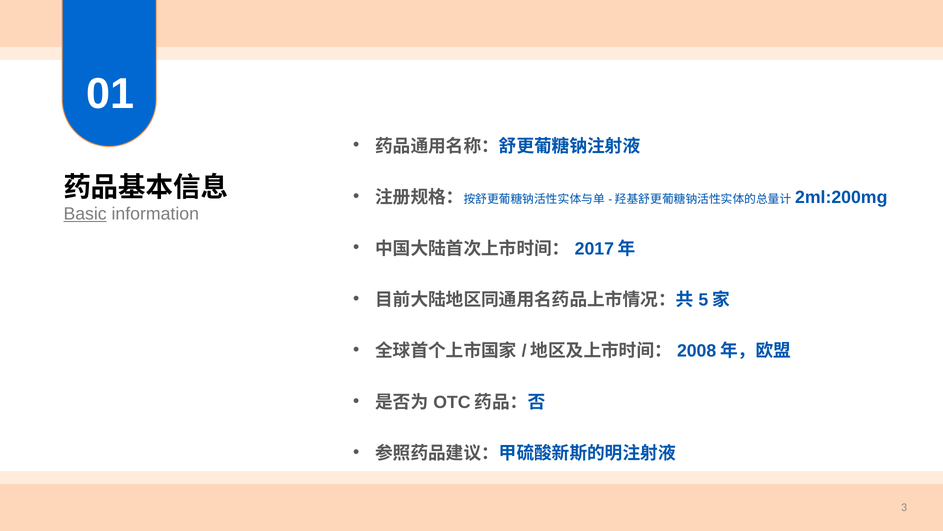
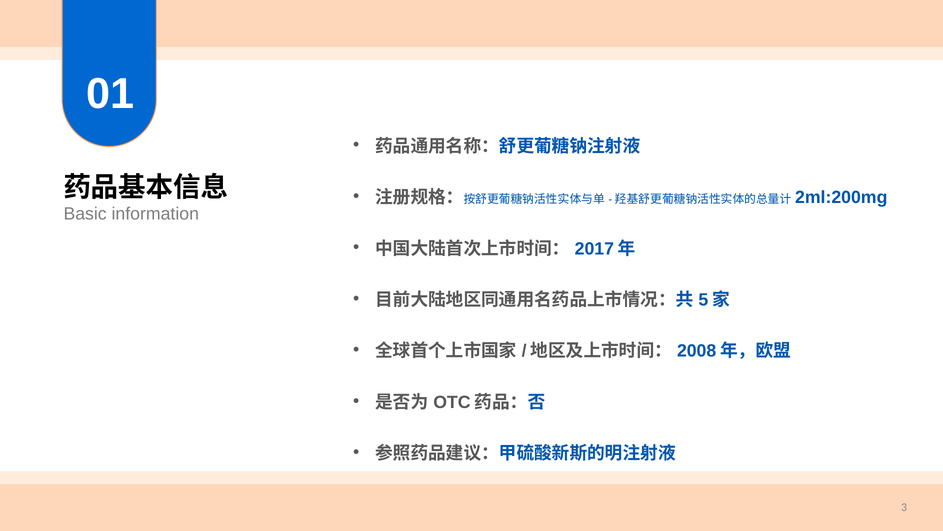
Basic underline: present -> none (85, 214)
